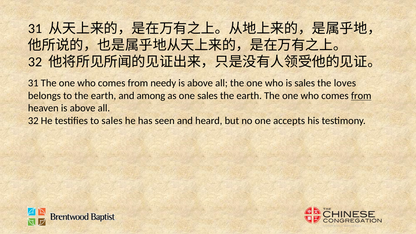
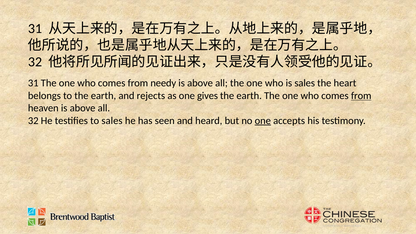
loves: loves -> heart (345, 83)
among: among -> rejects (151, 96)
one sales: sales -> gives (208, 96)
one underline: none -> present (263, 121)
